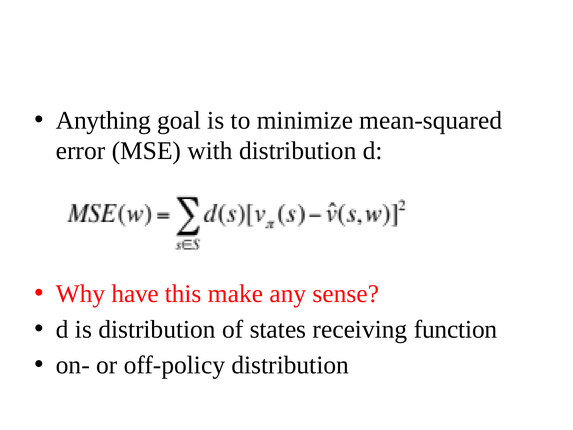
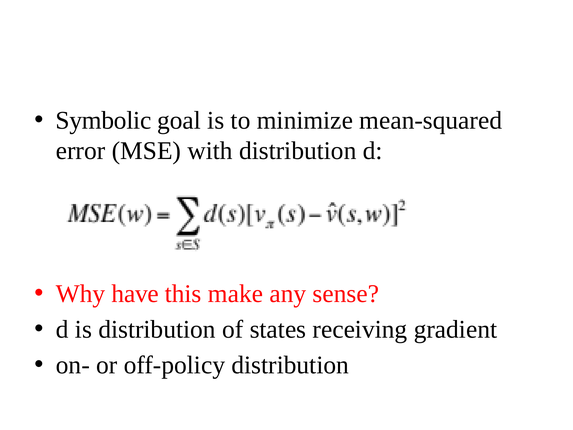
Anything: Anything -> Symbolic (103, 120)
function: function -> gradient (455, 329)
